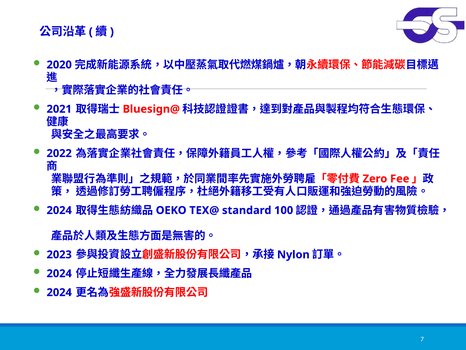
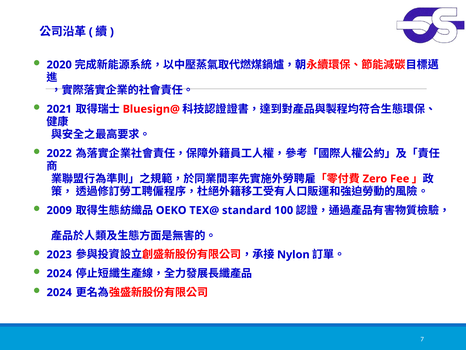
2024: 2024 -> 2009 (59, 210)
